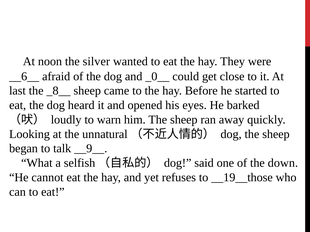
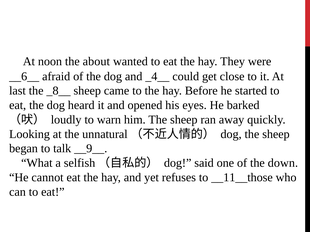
silver: silver -> about (96, 62)
_0__: _0__ -> _4__ (157, 76)
__19__those: __19__those -> __11__those (242, 178)
